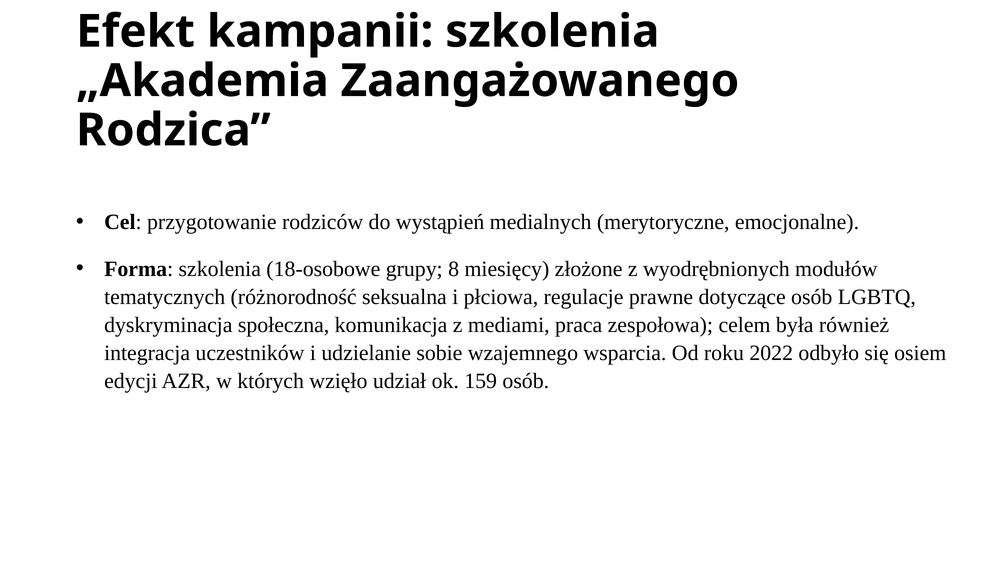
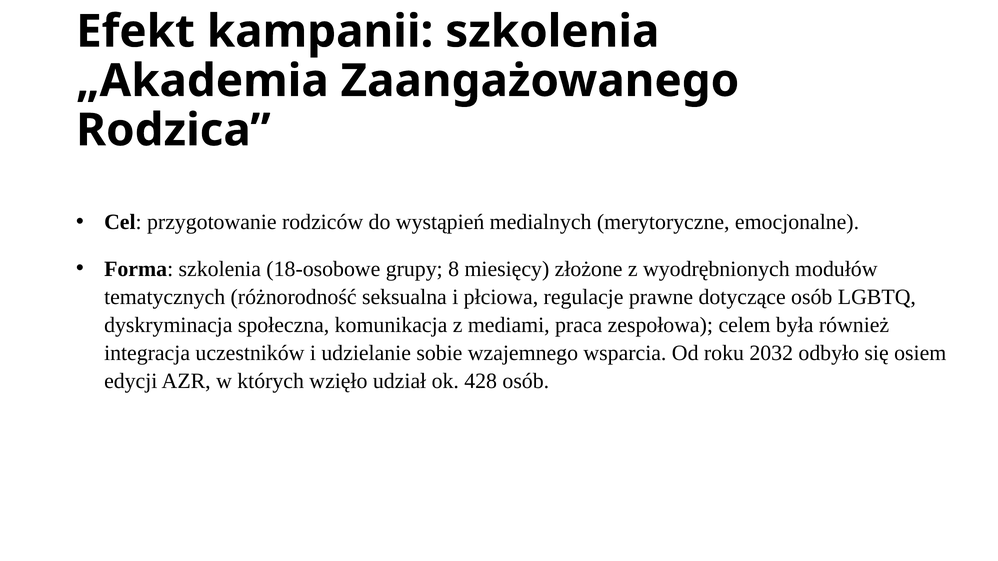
2022: 2022 -> 2032 (771, 353)
159: 159 -> 428 (481, 381)
